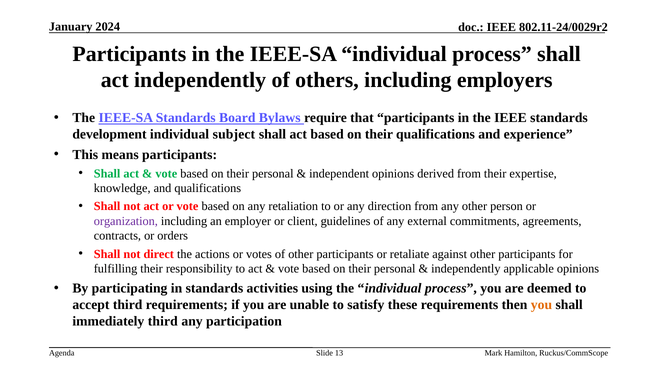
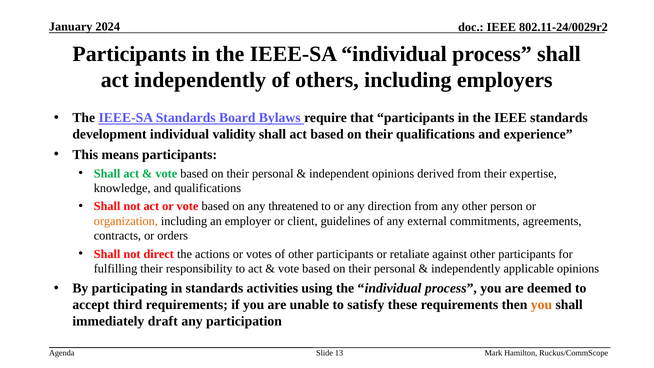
subject: subject -> validity (234, 134)
retaliation: retaliation -> threatened (293, 206)
organization colour: purple -> orange (126, 221)
immediately third: third -> draft (163, 321)
